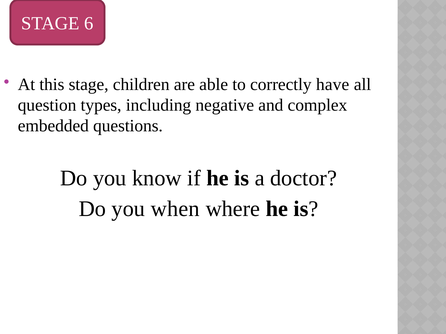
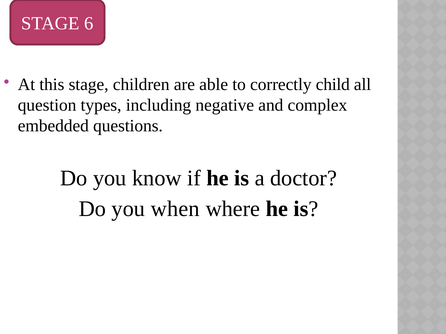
have: have -> child (333, 84)
